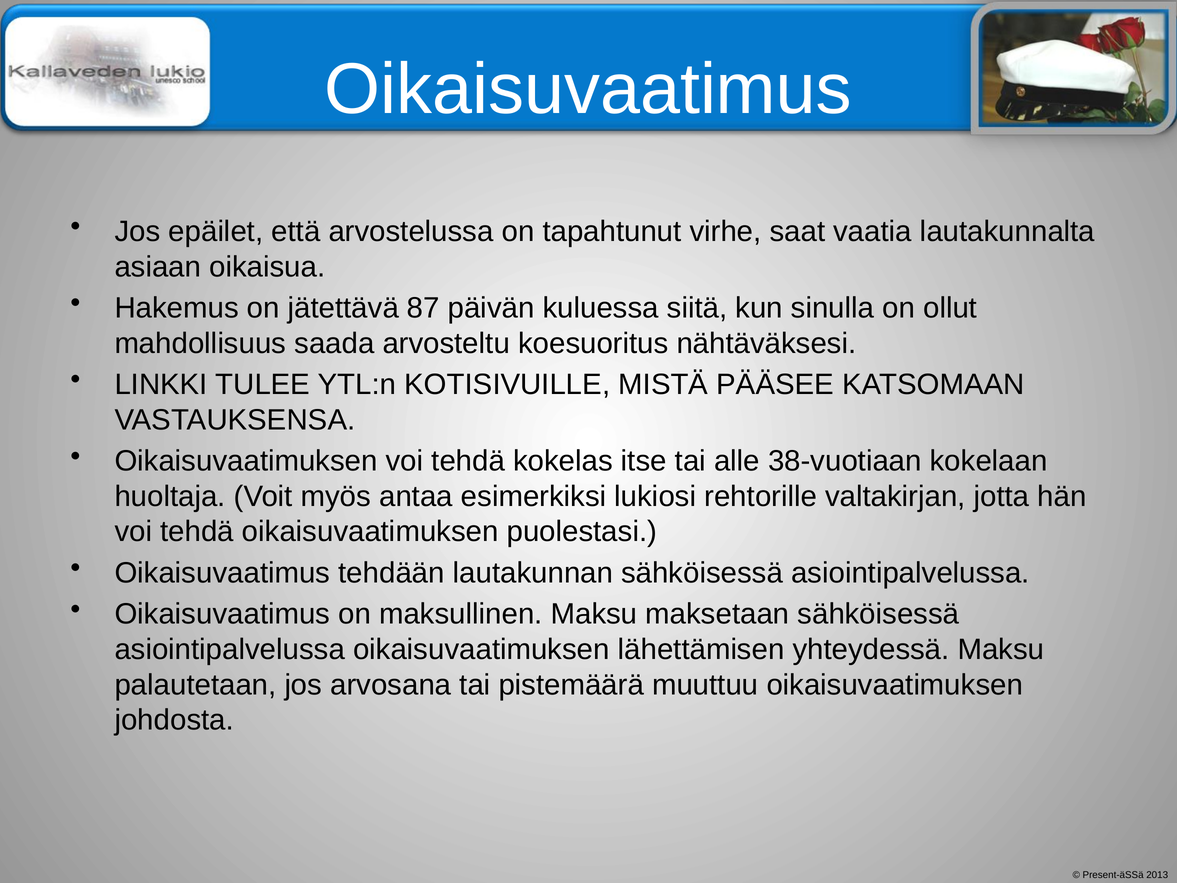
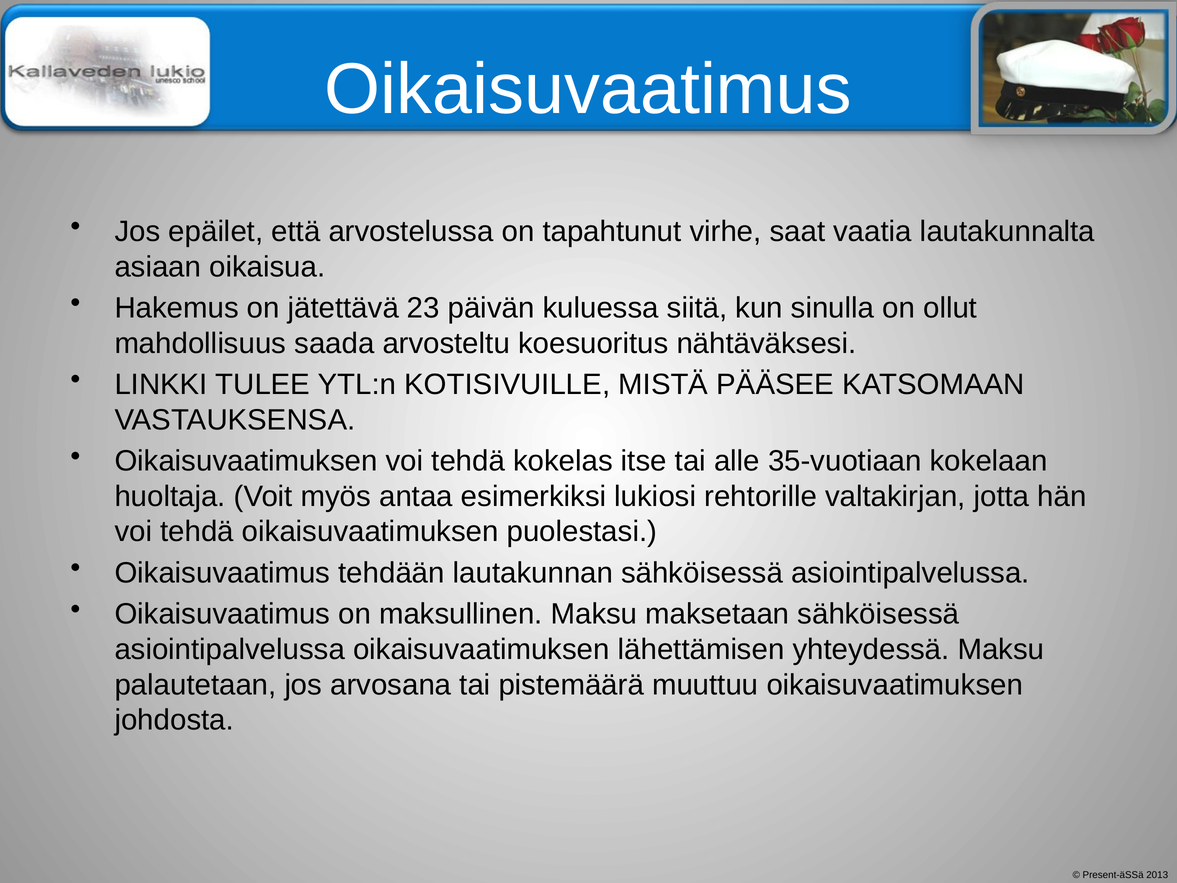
87: 87 -> 23 (423, 308)
38-vuotiaan: 38-vuotiaan -> 35-vuotiaan (845, 461)
